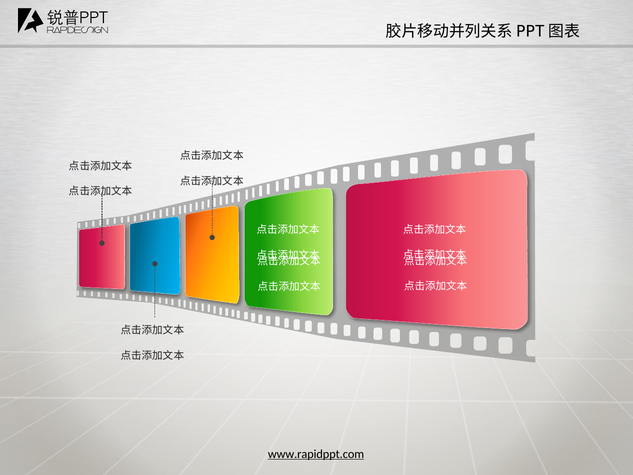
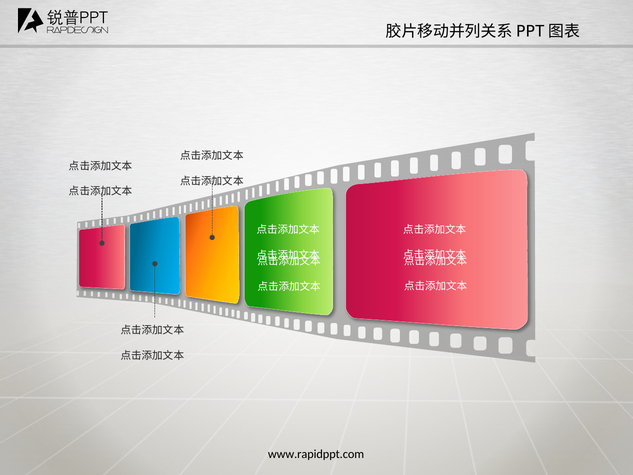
www.rapidppt.com underline: present -> none (316, 454)
